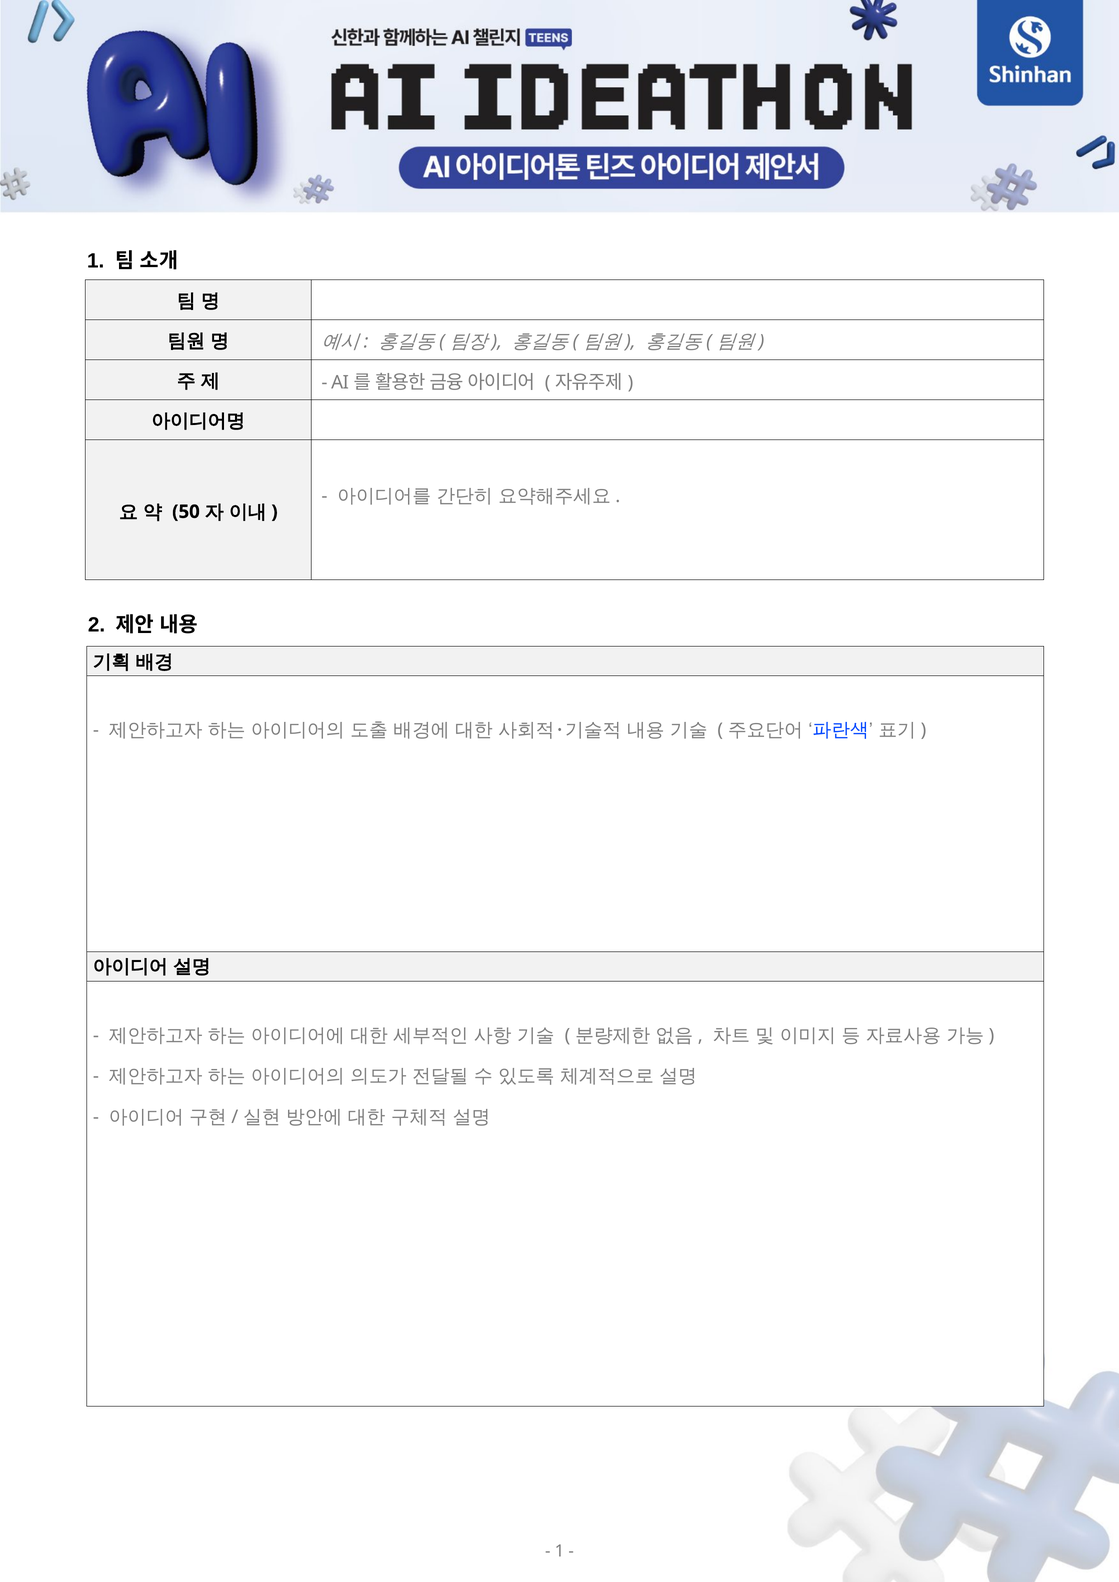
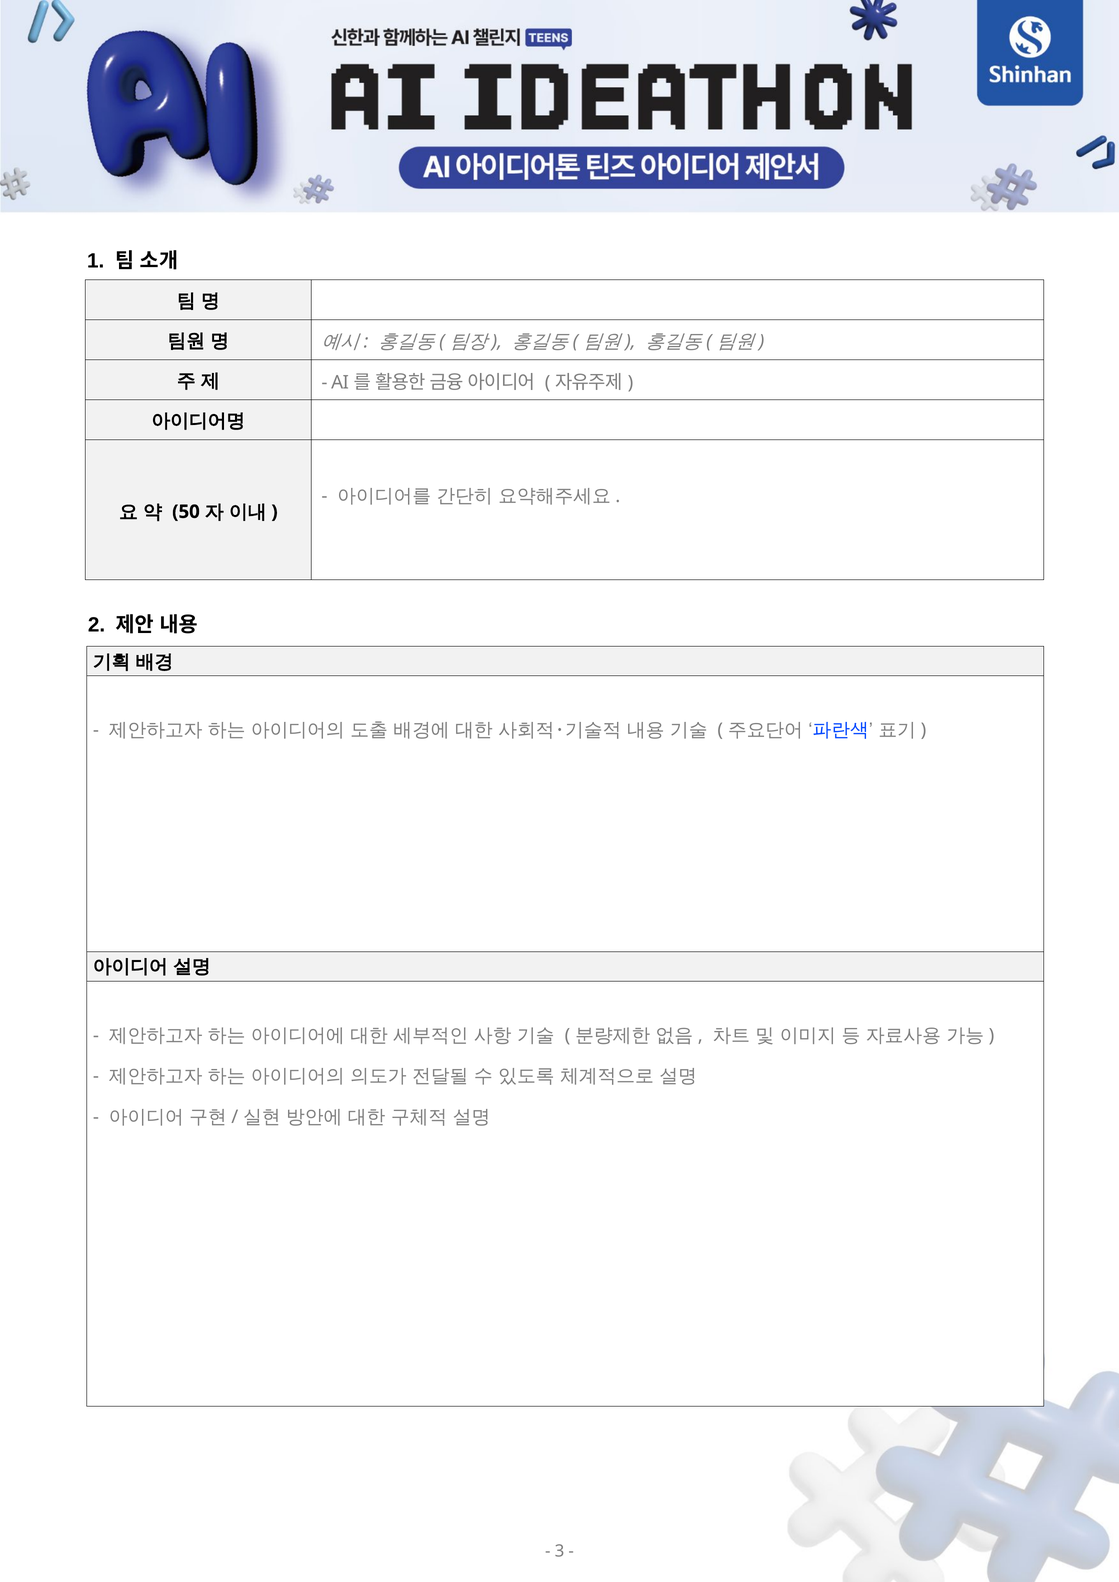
1: 1 -> 3 (560, 1552)
